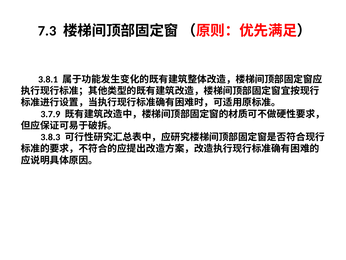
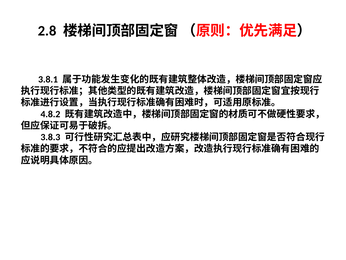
7.3: 7.3 -> 2.8 (47, 31)
3.7.9: 3.7.9 -> 4.8.2 (50, 114)
